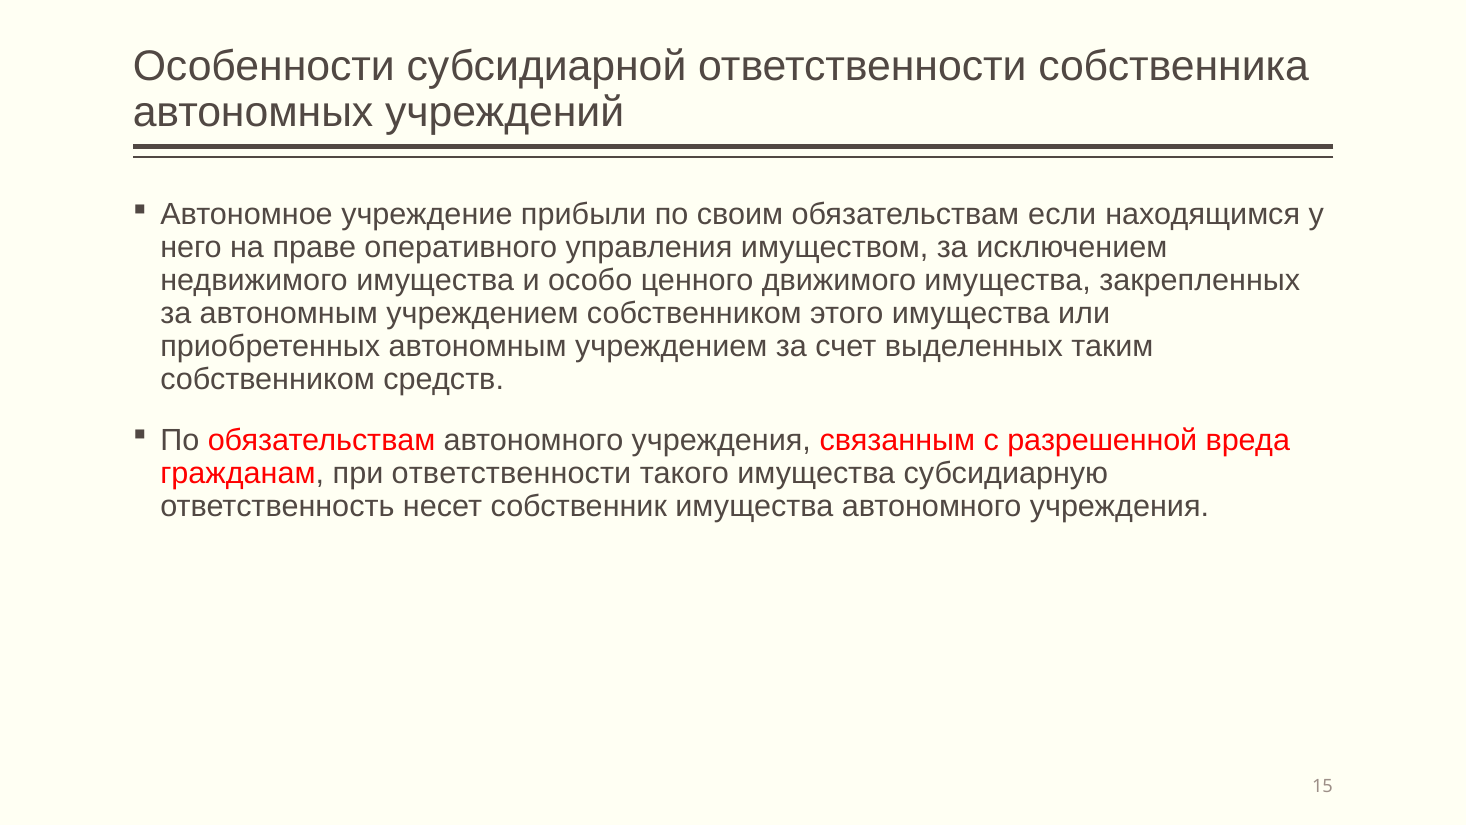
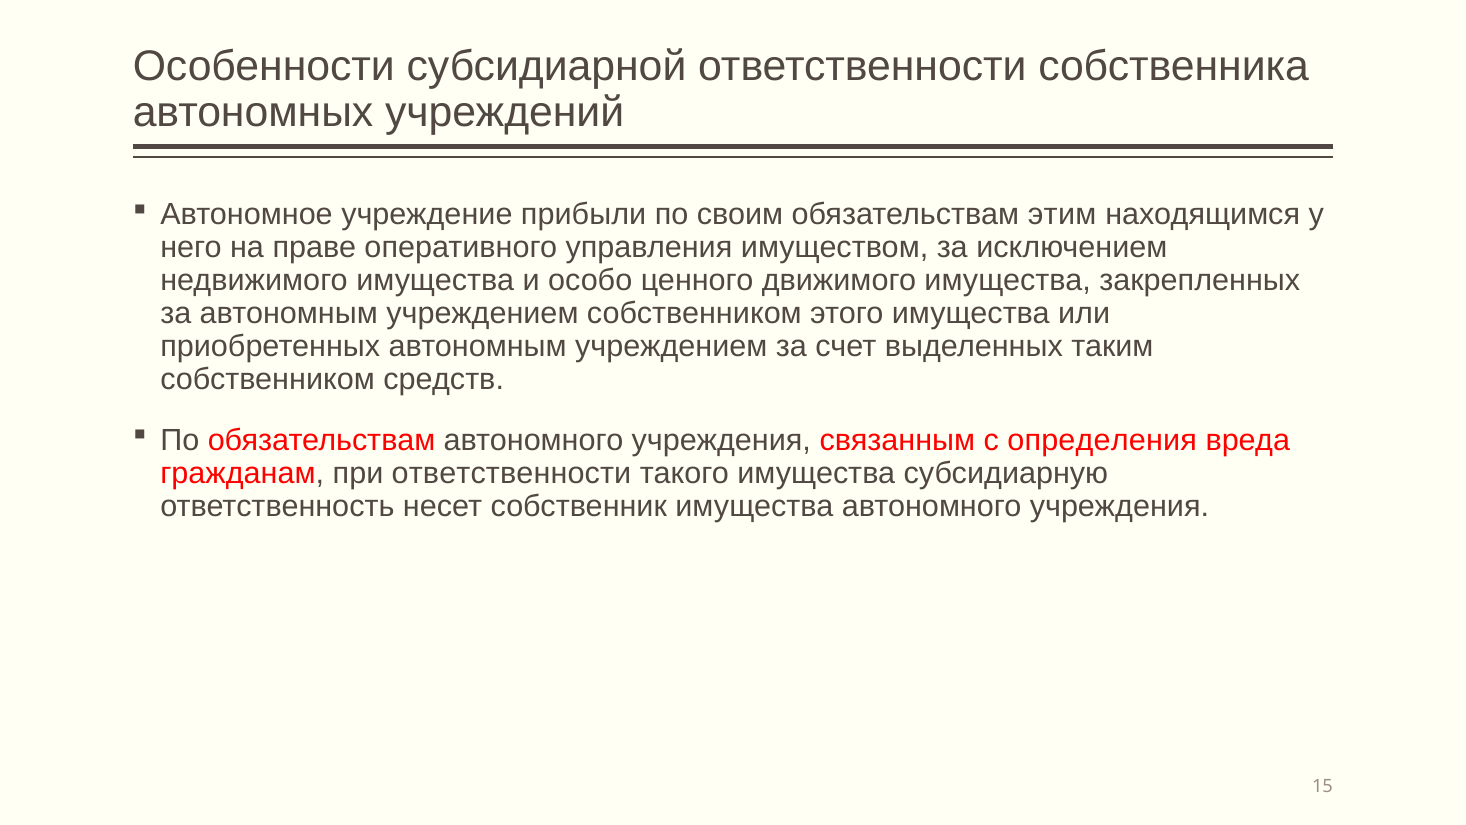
если: если -> этим (1062, 214)
разрешенной: разрешенной -> определения (1102, 440)
